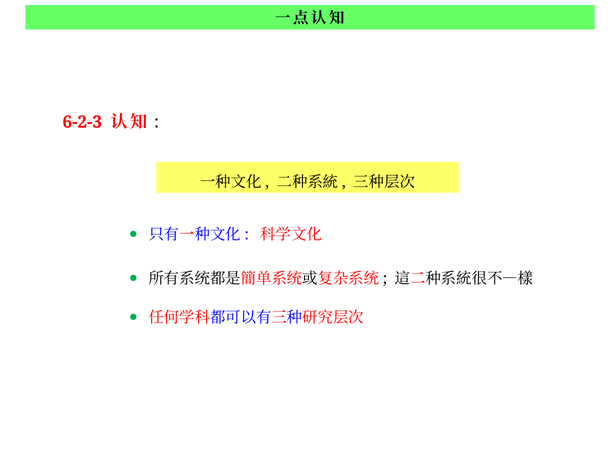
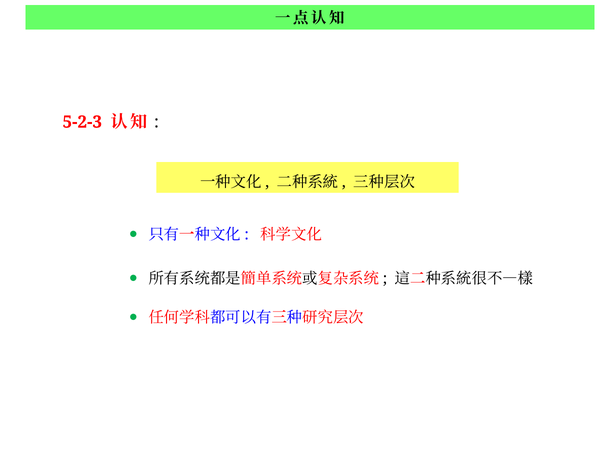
6-2-3: 6-2-3 -> 5-2-3 (82, 122)
